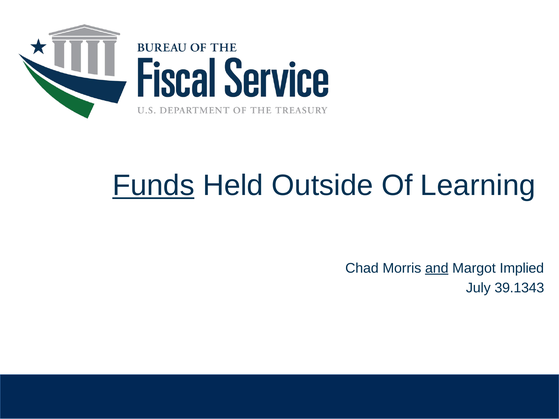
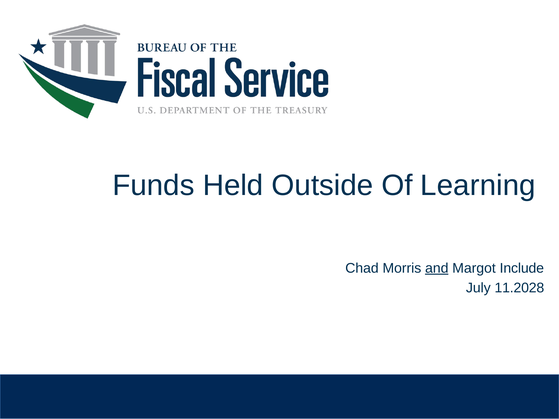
Funds underline: present -> none (153, 186)
Implied: Implied -> Include (522, 268)
39.1343: 39.1343 -> 11.2028 (519, 288)
